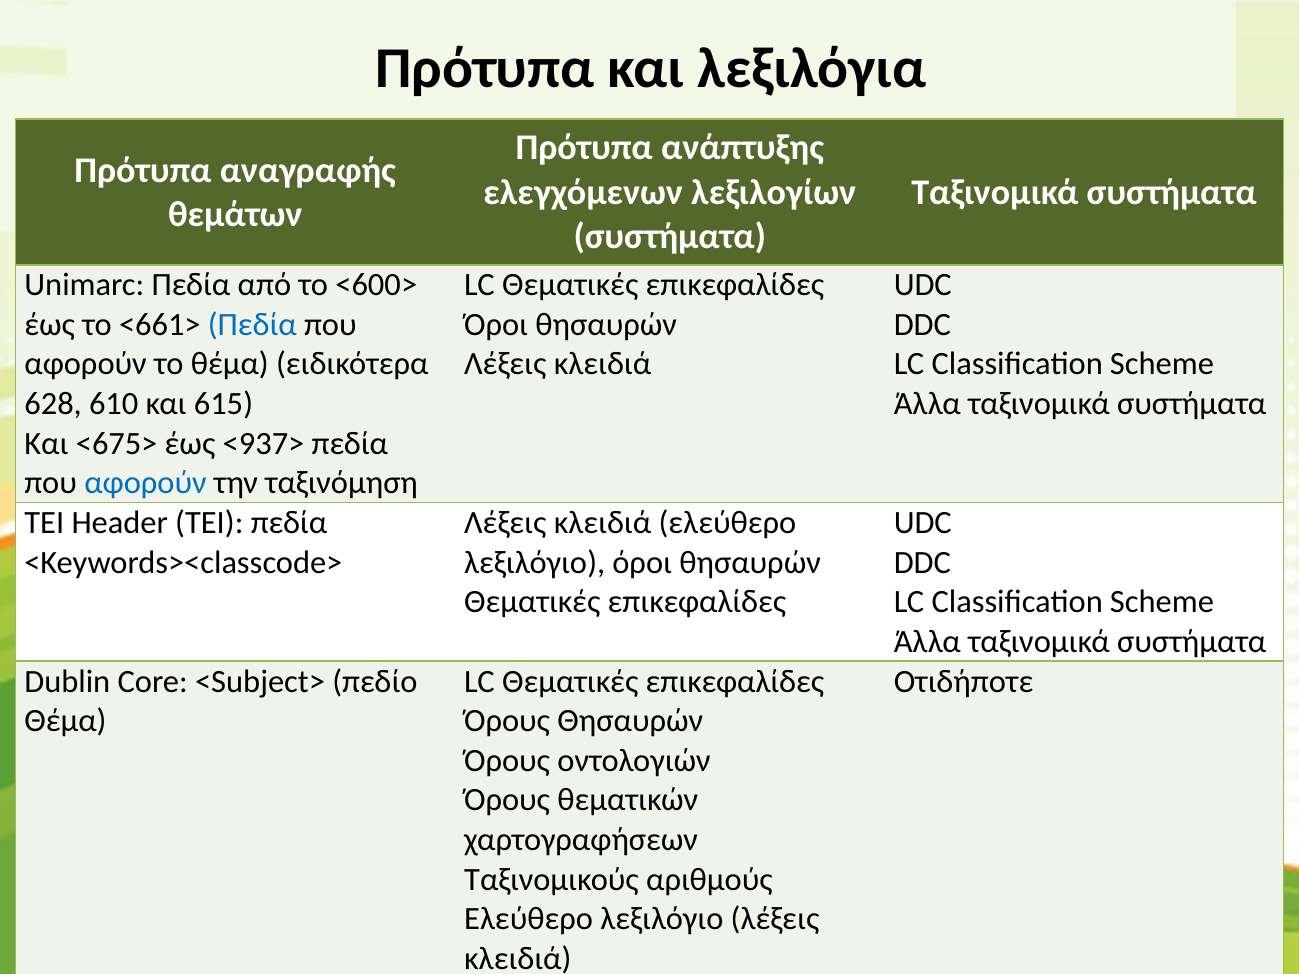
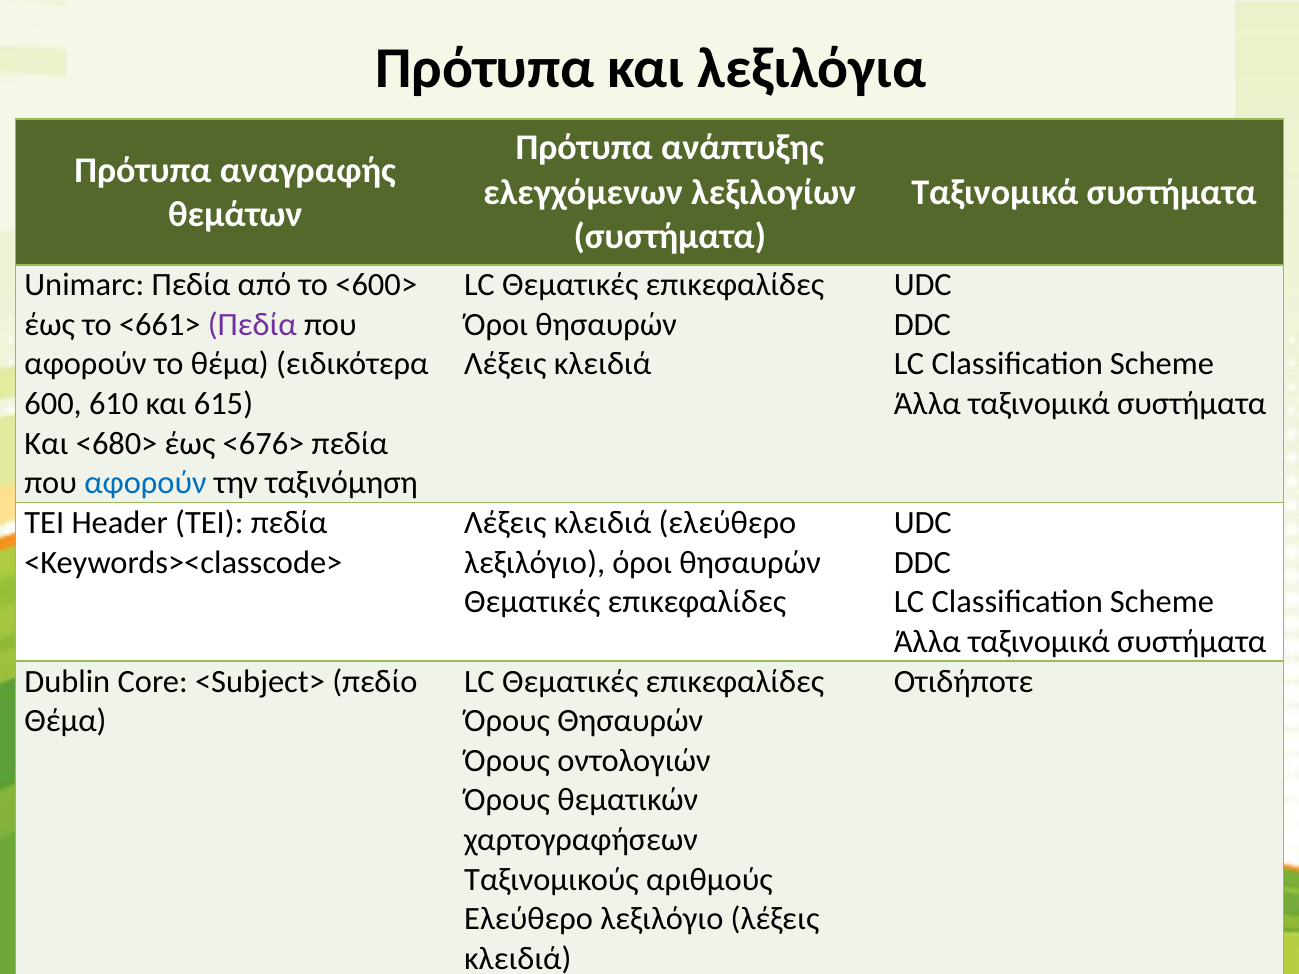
Πεδία colour: blue -> purple (252, 325)
628: 628 -> 600 (53, 404)
<675>: <675> -> <680> (117, 444)
<937>: <937> -> <676> (264, 444)
